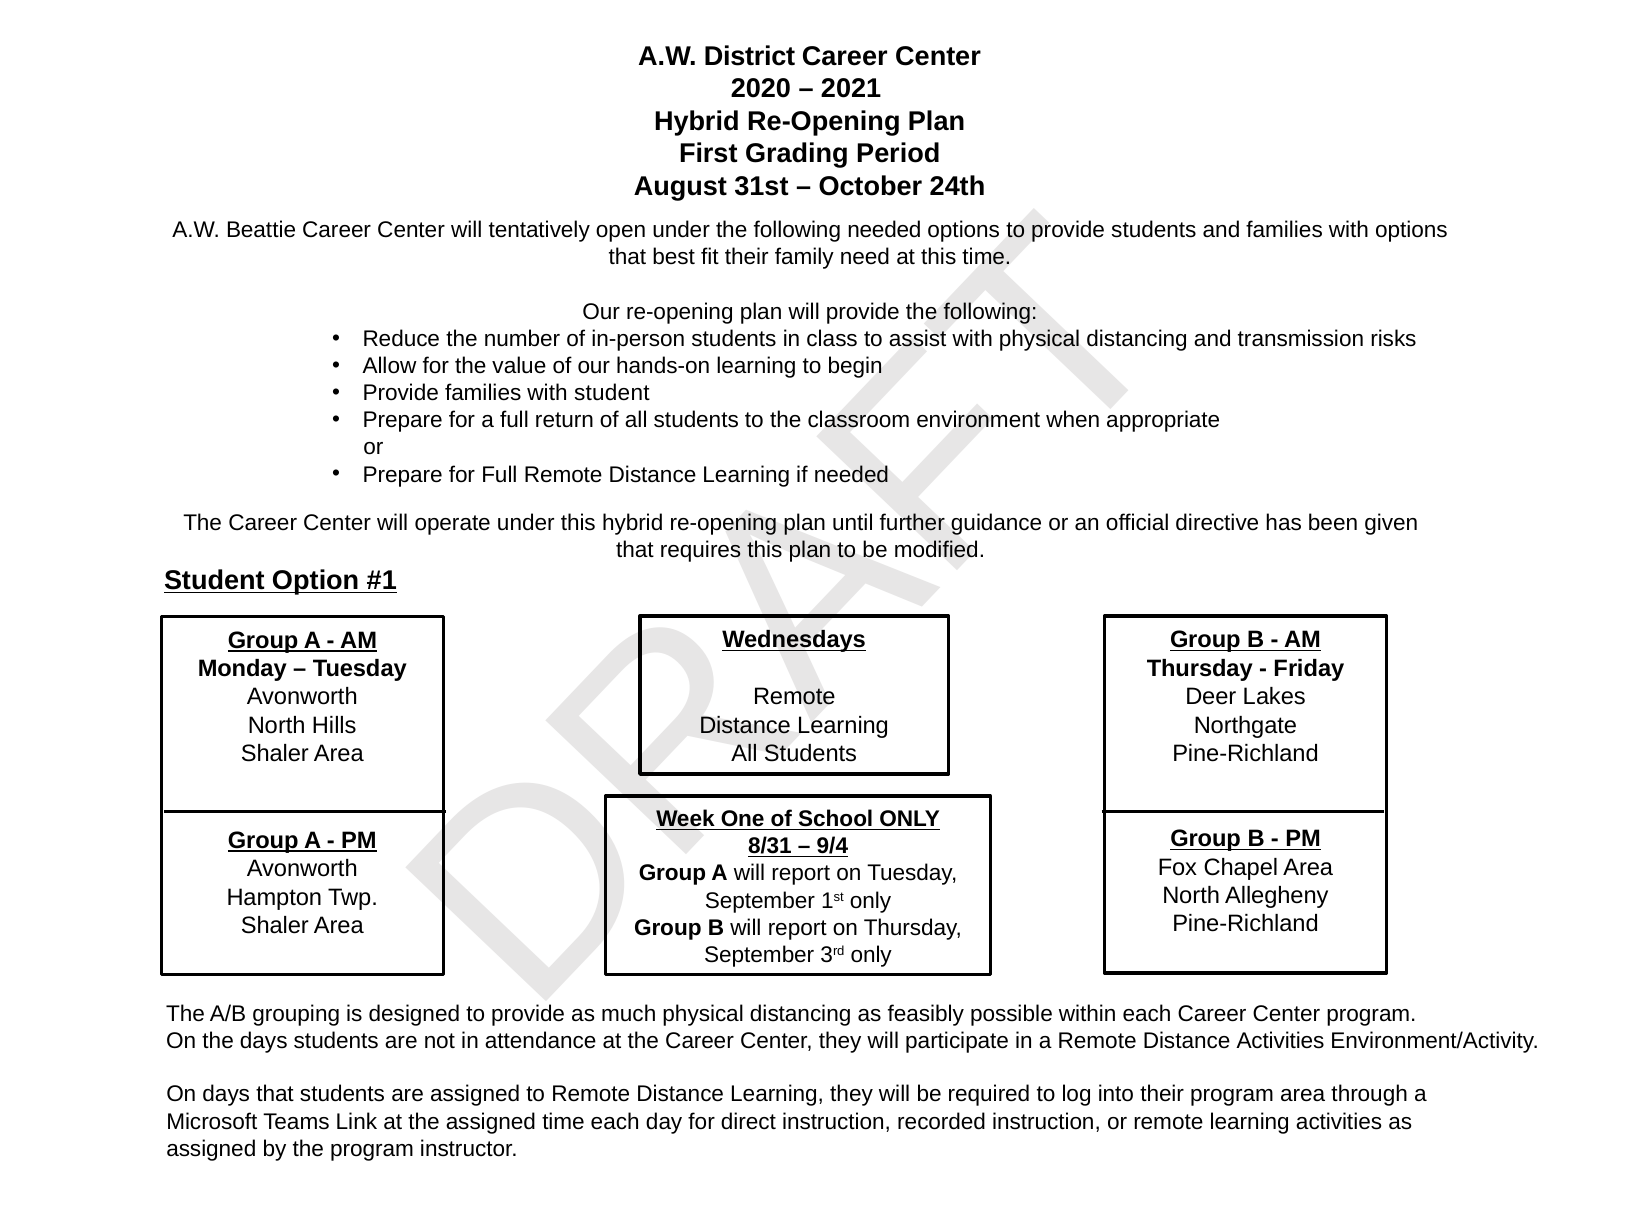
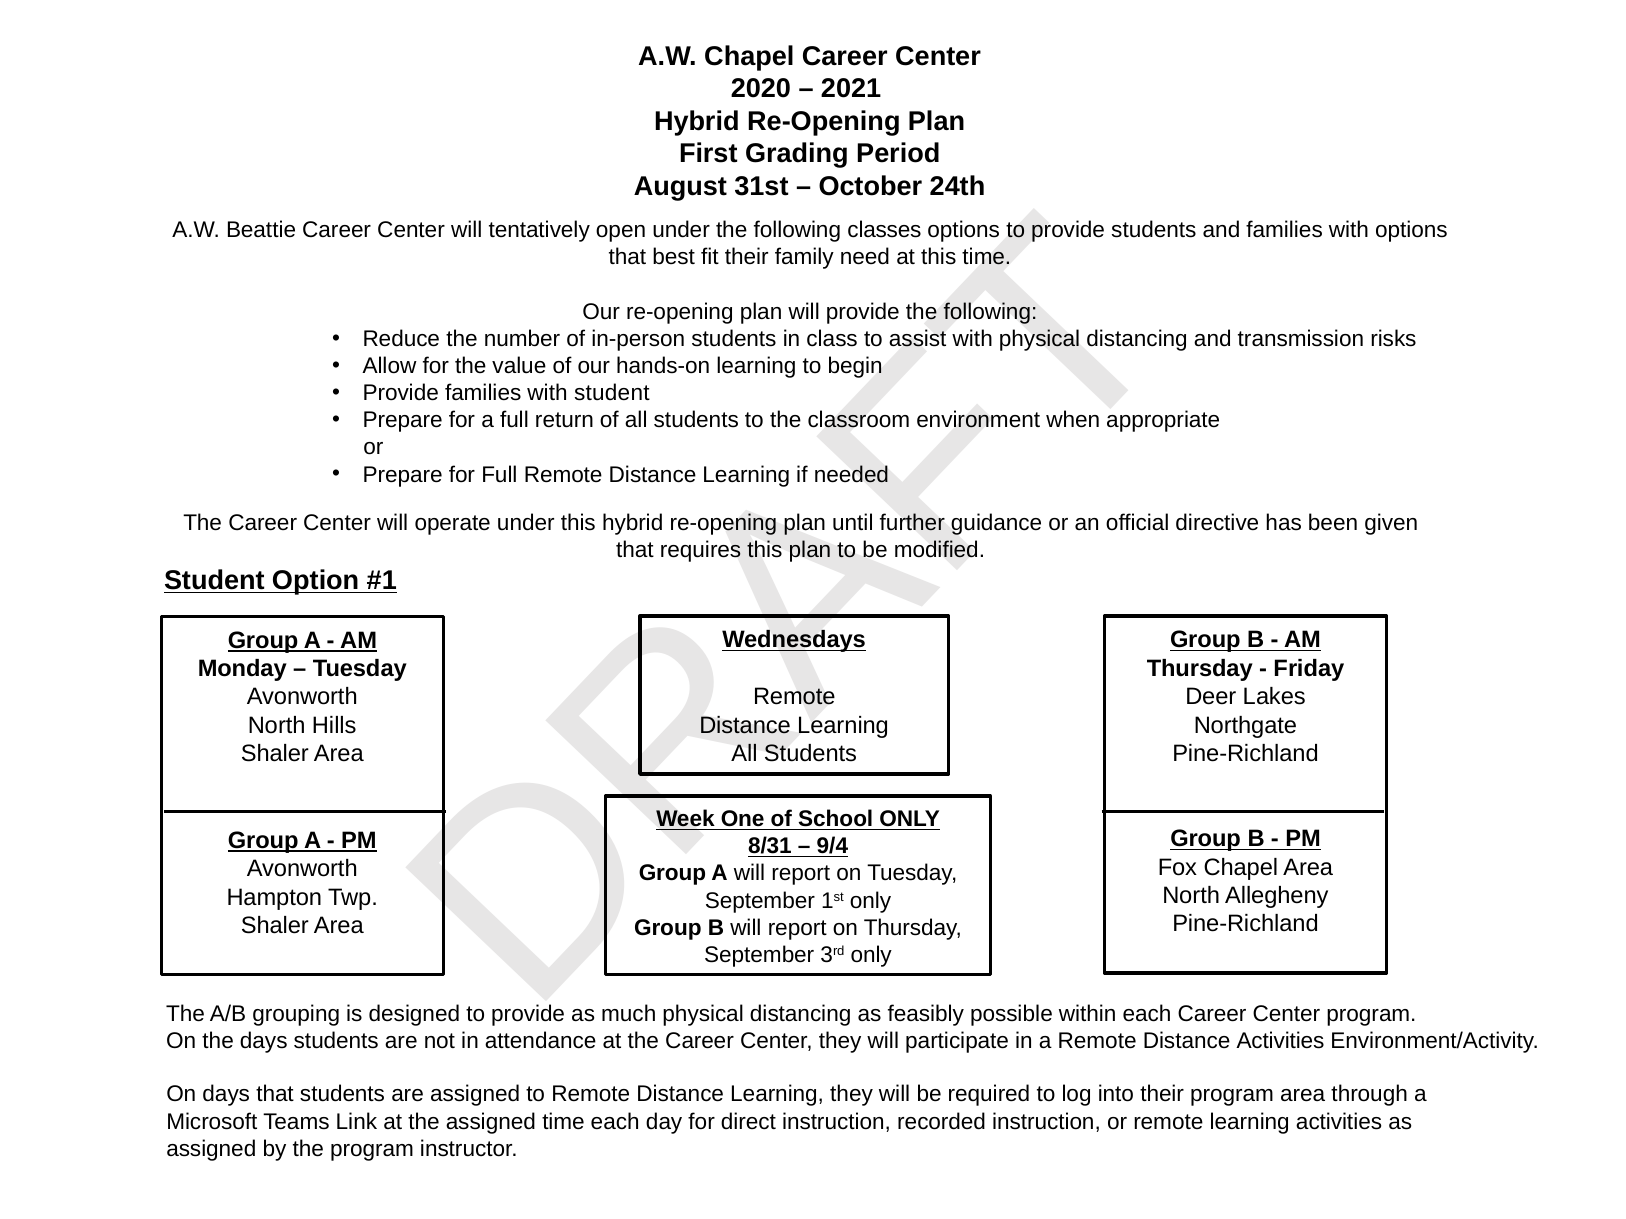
A.W District: District -> Chapel (749, 56)
following needed: needed -> classes (884, 230)
